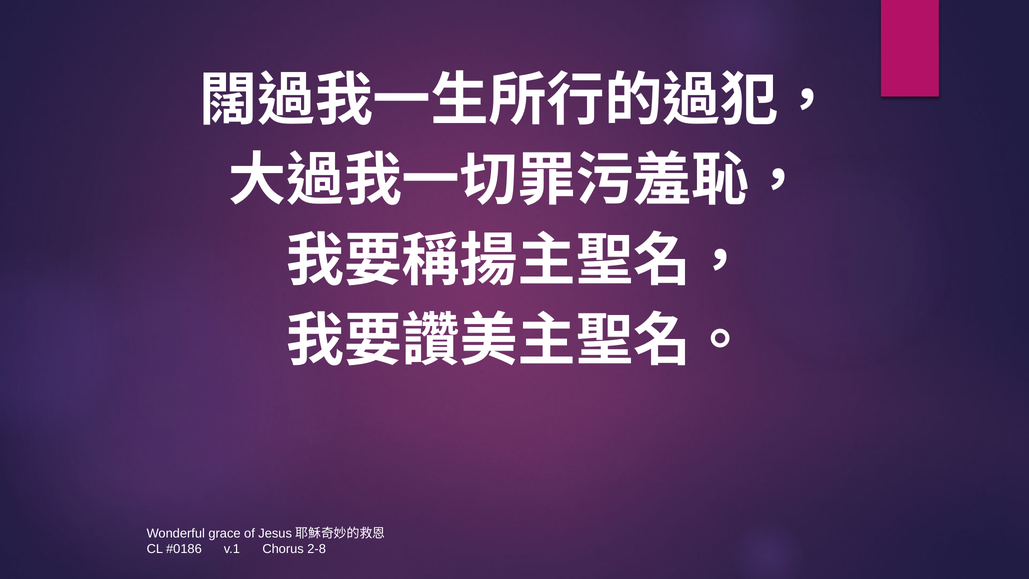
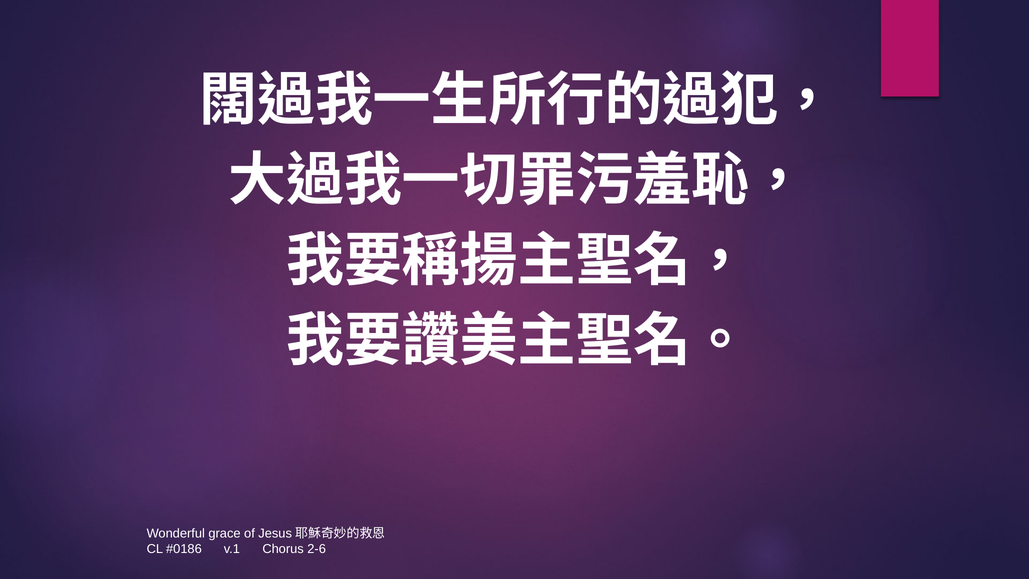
2-8: 2-8 -> 2-6 (317, 549)
